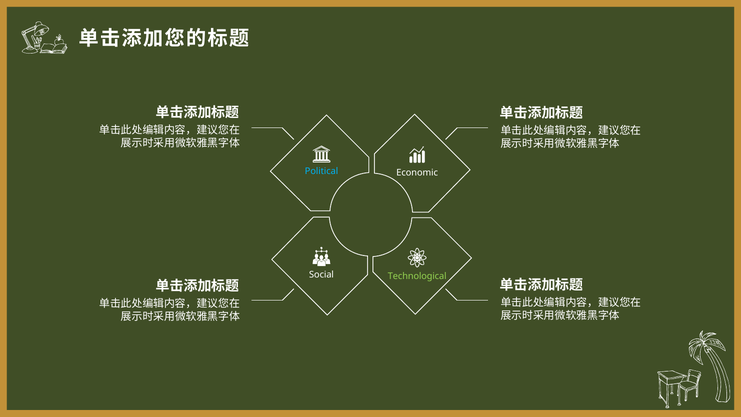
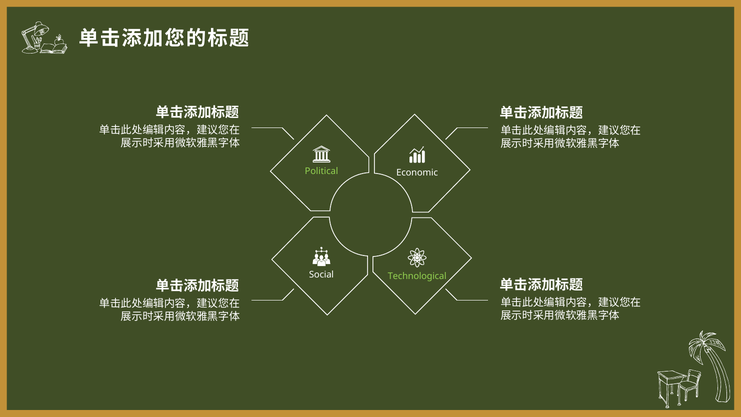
Political colour: light blue -> light green (322, 171)
